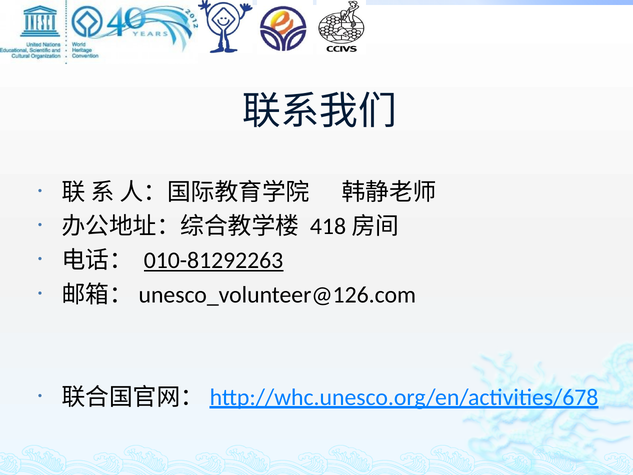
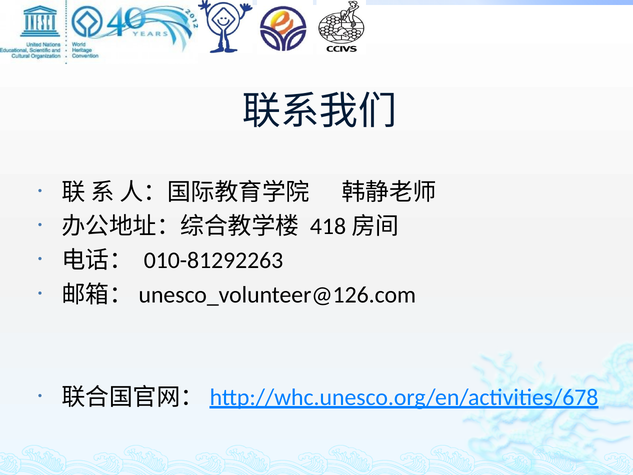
010-81292263 underline: present -> none (214, 260)
